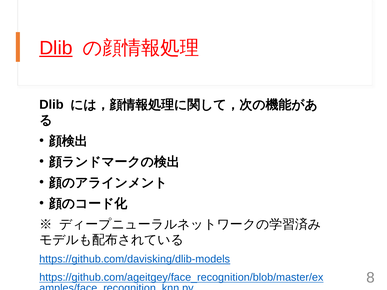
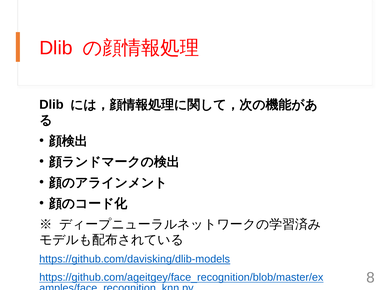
Dlib underline: present -> none (56, 48)
